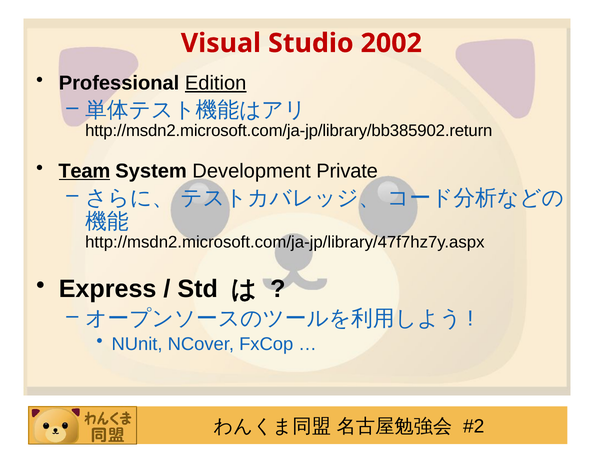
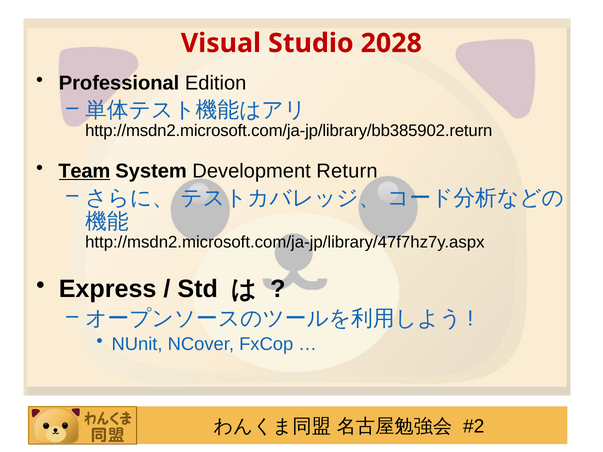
2002: 2002 -> 2028 (391, 43)
Edition underline: present -> none (216, 83)
Private: Private -> Return (347, 171)
